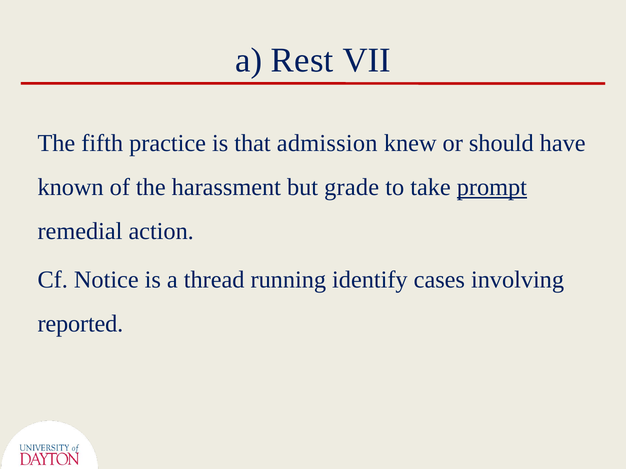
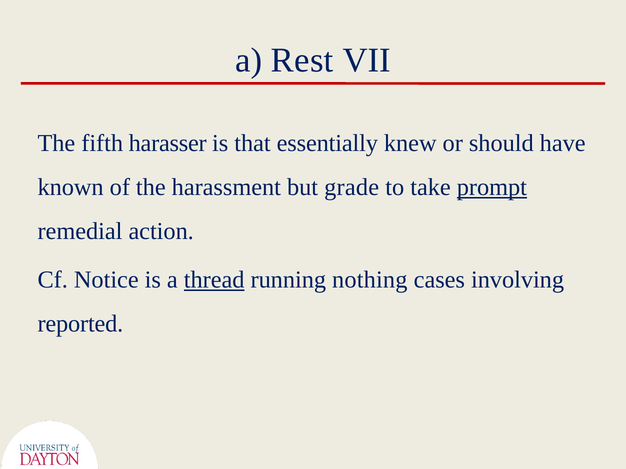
practice: practice -> harasser (168, 144)
admission: admission -> essentially (327, 144)
thread underline: none -> present (214, 280)
identify: identify -> nothing (370, 280)
